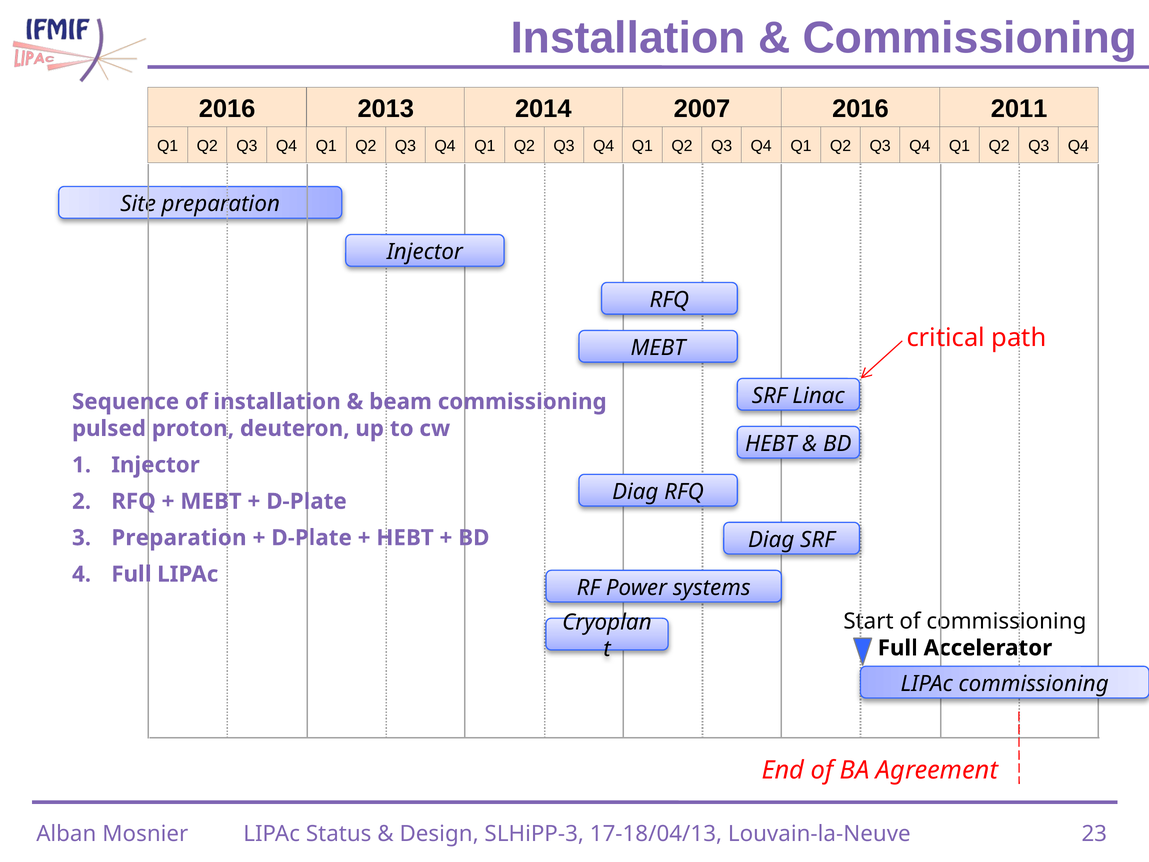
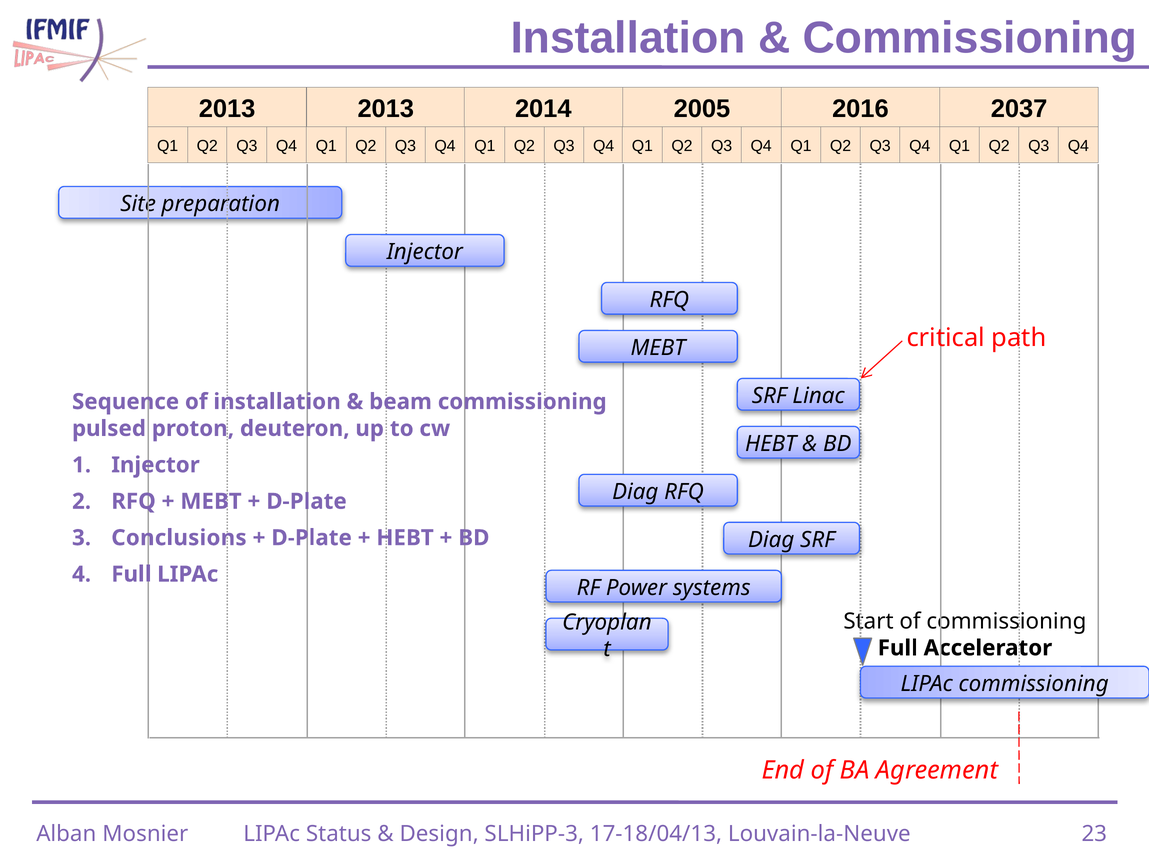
2016: 2016 -> 2013 (227, 109)
2007: 2007 -> 2005 (702, 109)
2011: 2011 -> 2037 (1019, 109)
Preparation: Preparation -> Conclusions (179, 538)
